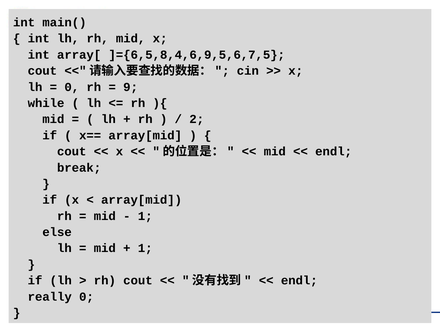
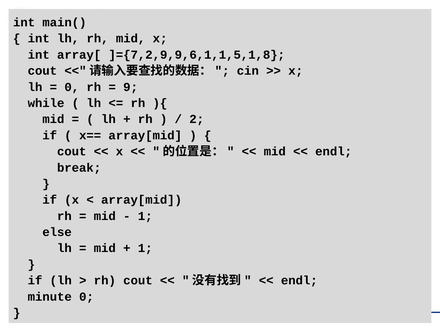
]={6,5,8,4,6,9,5,6,7,5: ]={6,5,8,4,6,9,5,6,7,5 -> ]={7,2,9,9,6,1,1,5,1,8 (197, 55)
really: really -> minute (50, 297)
